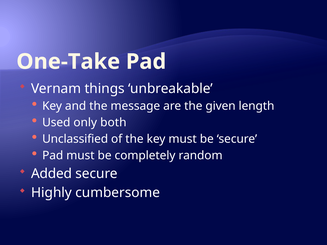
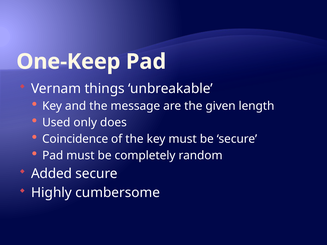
One-Take: One-Take -> One-Keep (68, 62)
both: both -> does (113, 123)
Unclassified: Unclassified -> Coincidence (75, 139)
